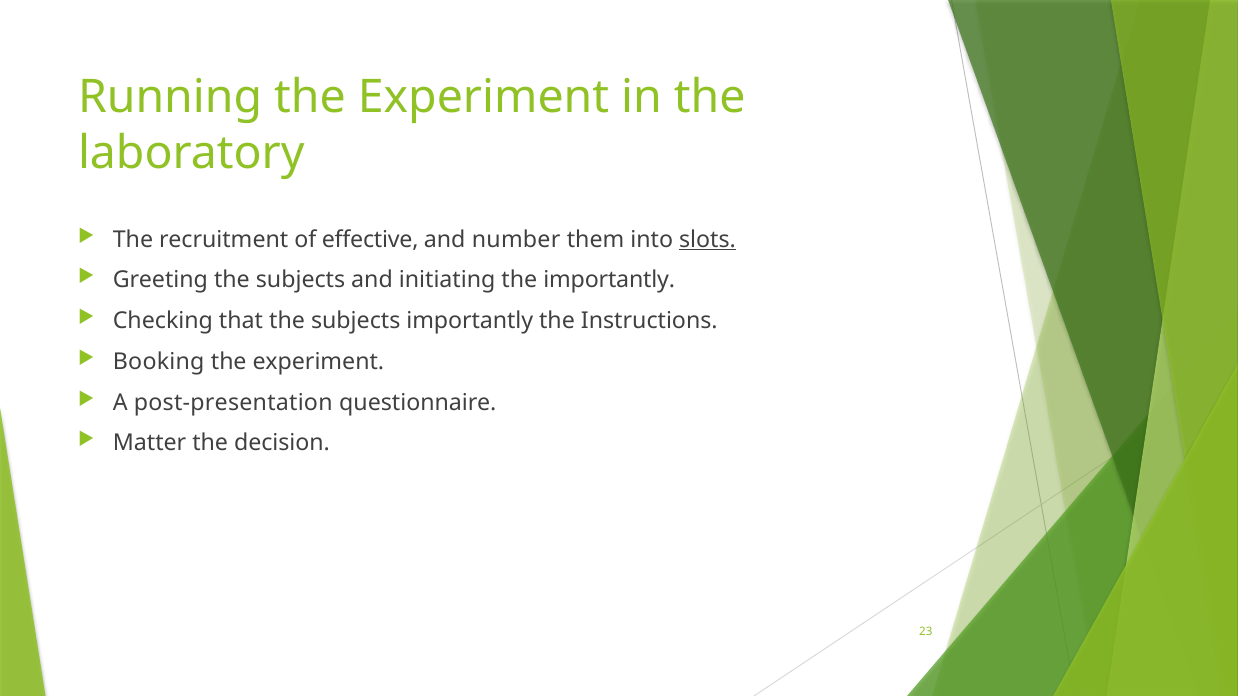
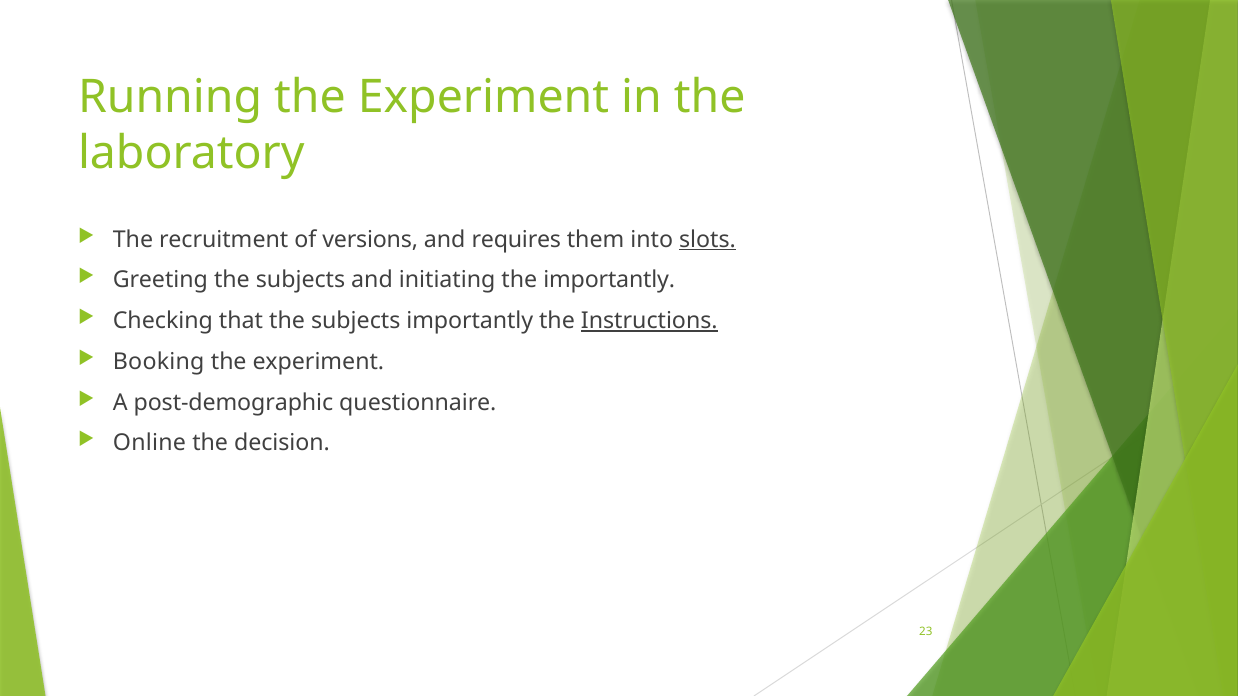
effective: effective -> versions (370, 240)
number: number -> requires (516, 240)
Instructions underline: none -> present (649, 321)
post-presentation: post-presentation -> post-demographic (233, 403)
Matter: Matter -> Online (149, 443)
